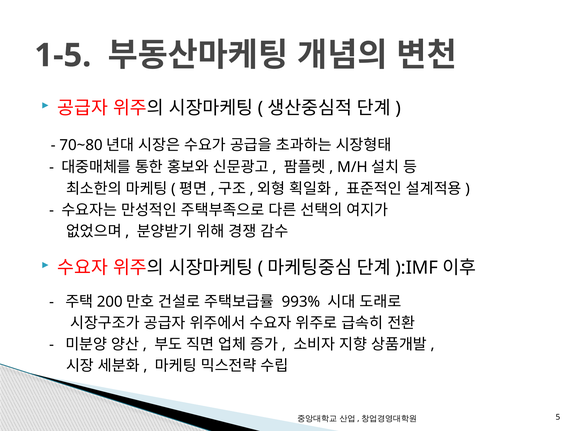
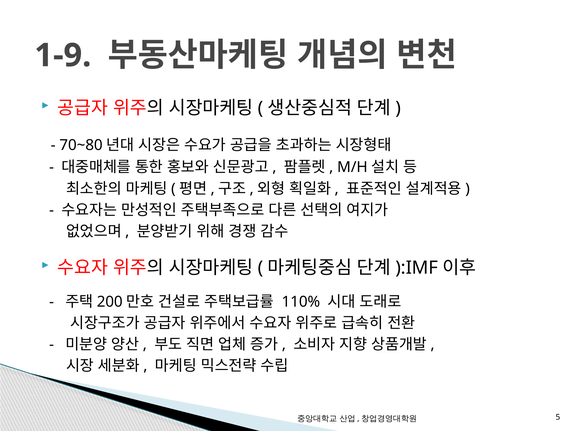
1-5: 1-5 -> 1-9 (63, 55)
993%: 993% -> 110% (301, 301)
